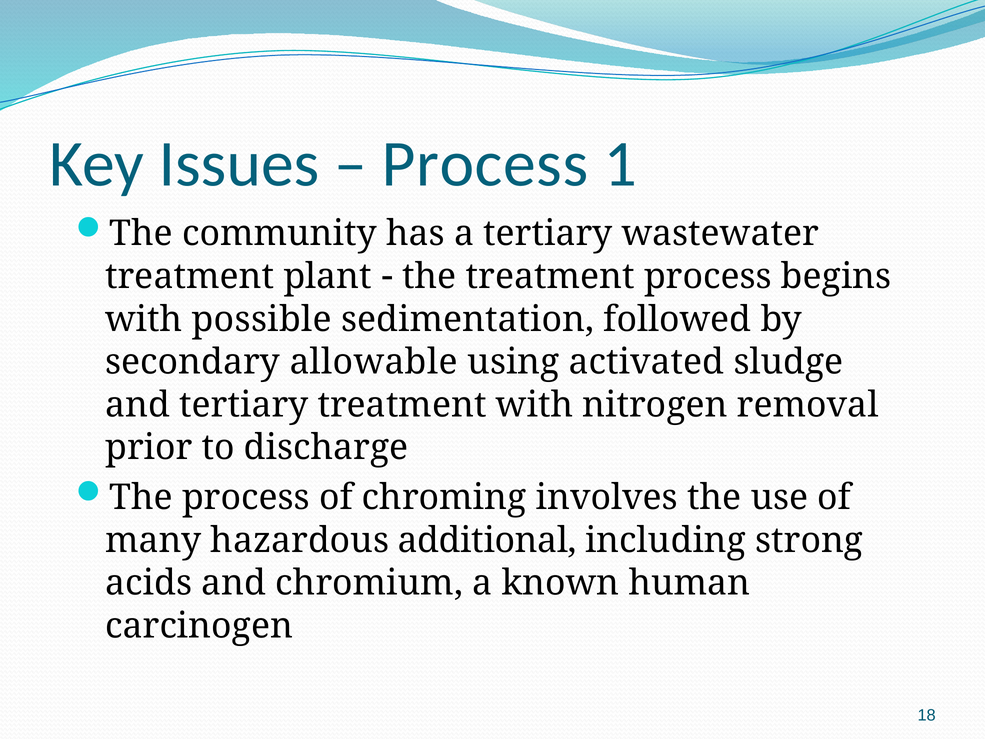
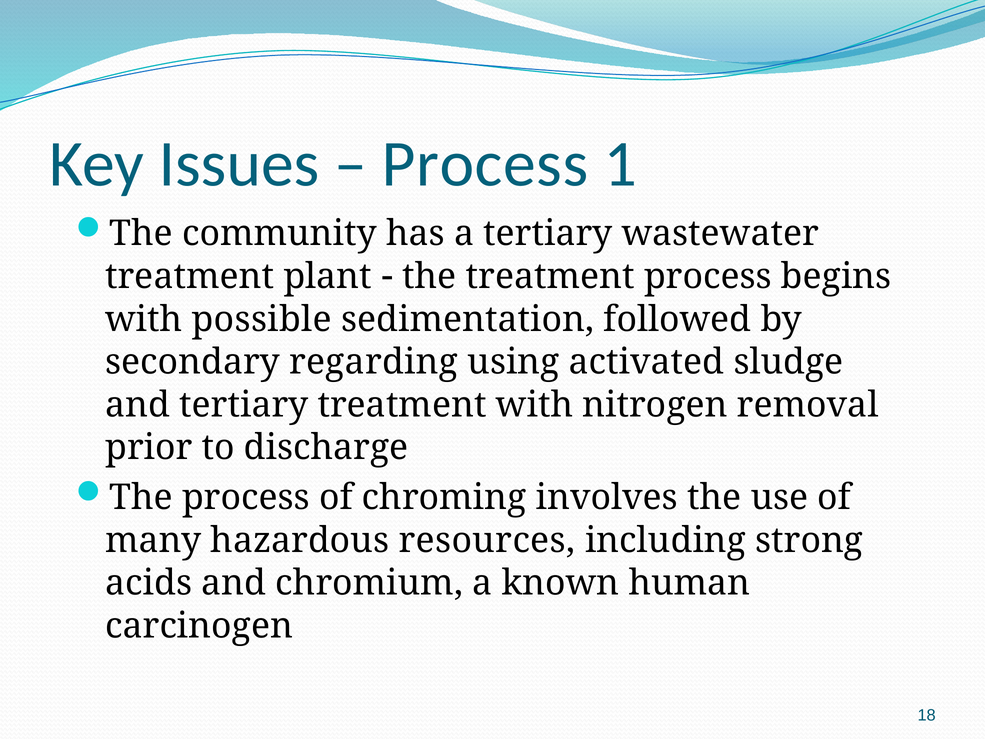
allowable: allowable -> regarding (374, 362)
additional: additional -> resources (487, 540)
